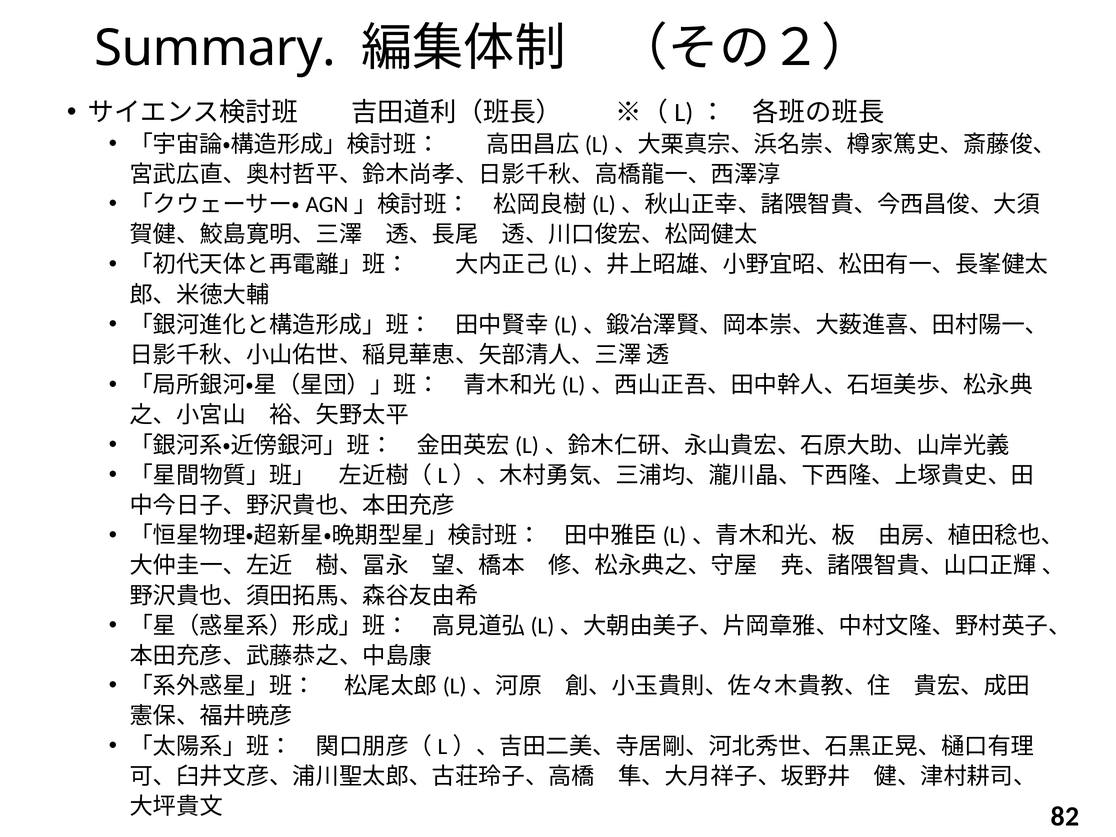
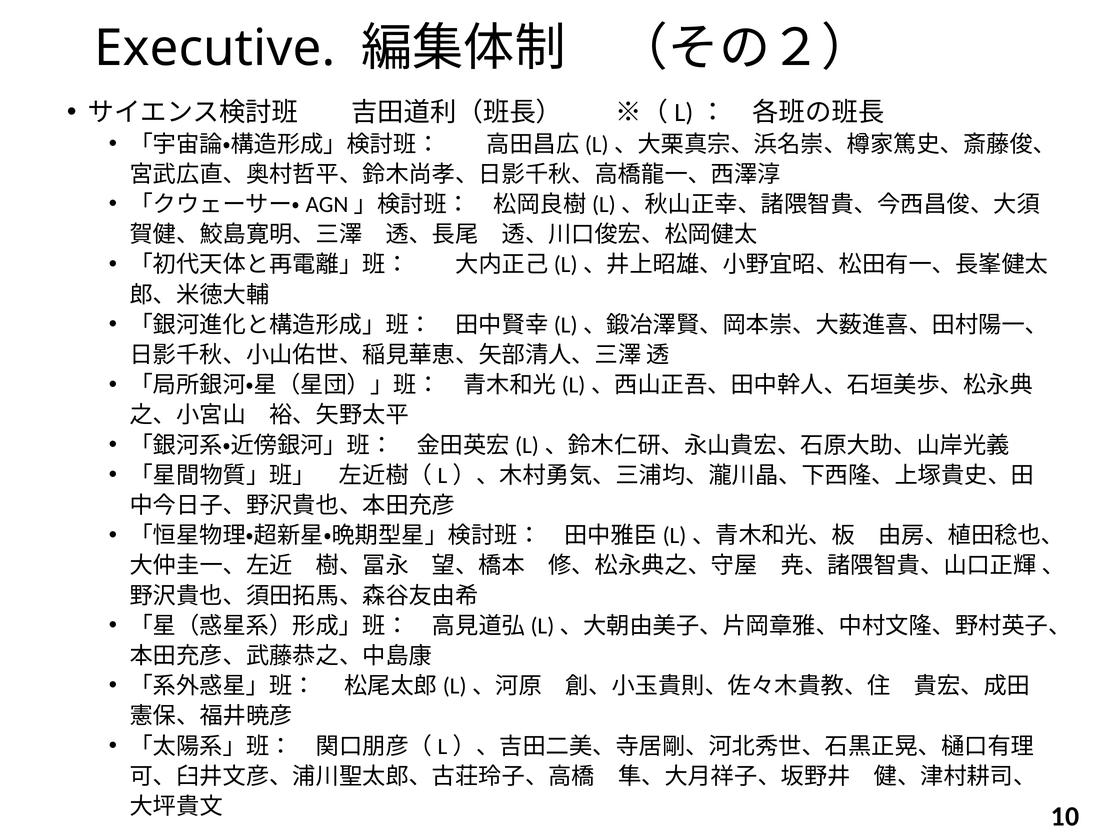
Summary: Summary -> Executive (215, 48)
82: 82 -> 10 (1065, 816)
